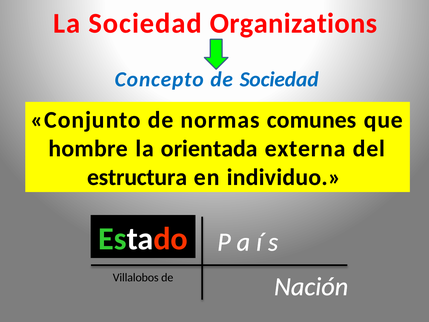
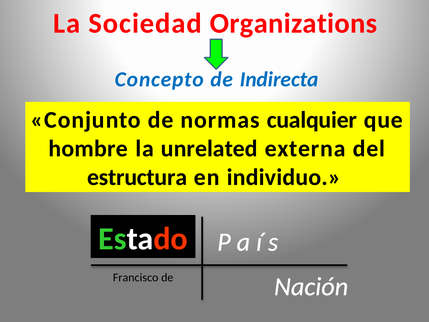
de Sociedad: Sociedad -> Indirecta (279, 79)
comunes: comunes -> cualquier (312, 120)
orientada: orientada -> unrelated (209, 149)
Villalobos: Villalobos -> Francisco (136, 277)
